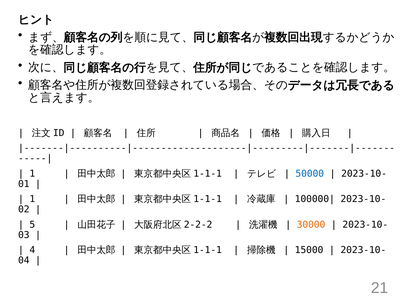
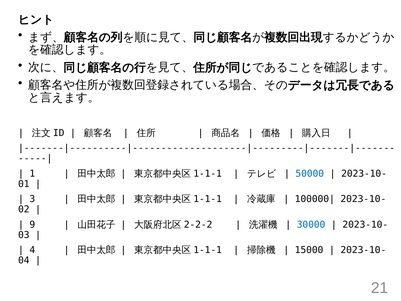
1: 1 -> 3 (32, 199)
5: 5 -> 9 (32, 224)
30000 colour: orange -> blue (311, 224)
